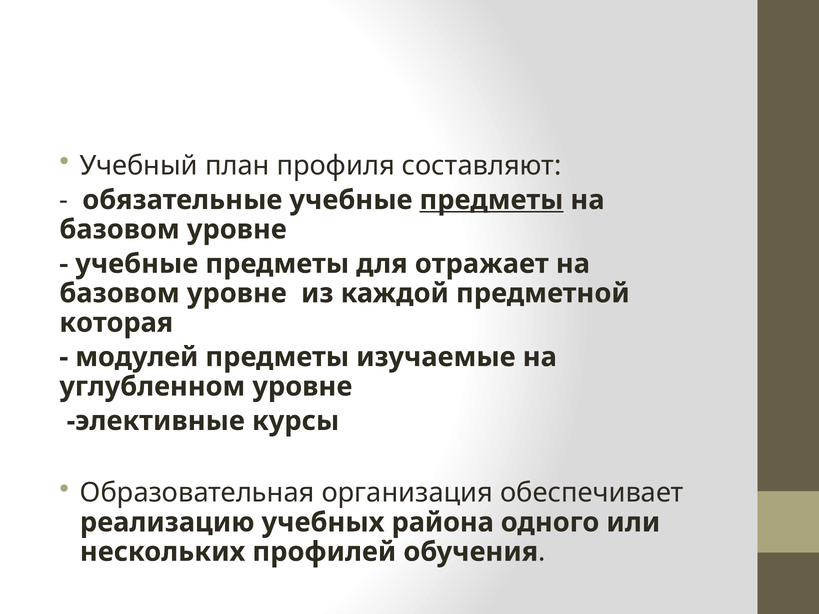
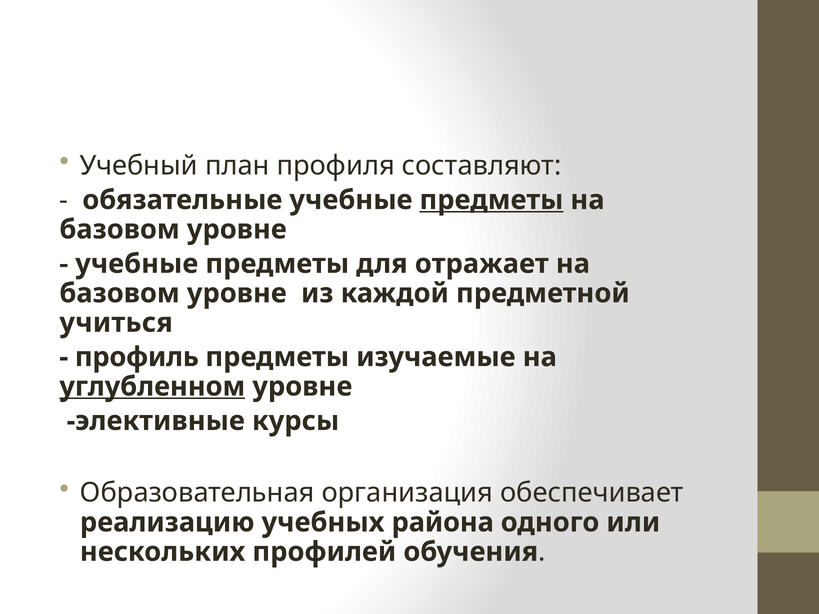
которая: которая -> учиться (116, 323)
модулей: модулей -> профиль (137, 357)
углубленном underline: none -> present (152, 387)
